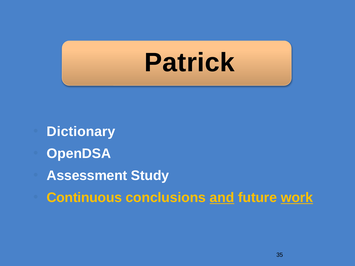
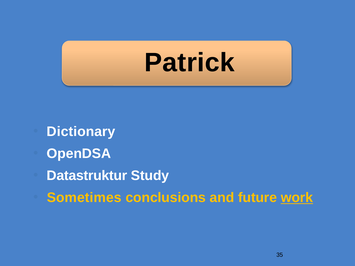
Assessment: Assessment -> Datastruktur (87, 176)
Continuous: Continuous -> Sometimes (84, 198)
and underline: present -> none (222, 198)
